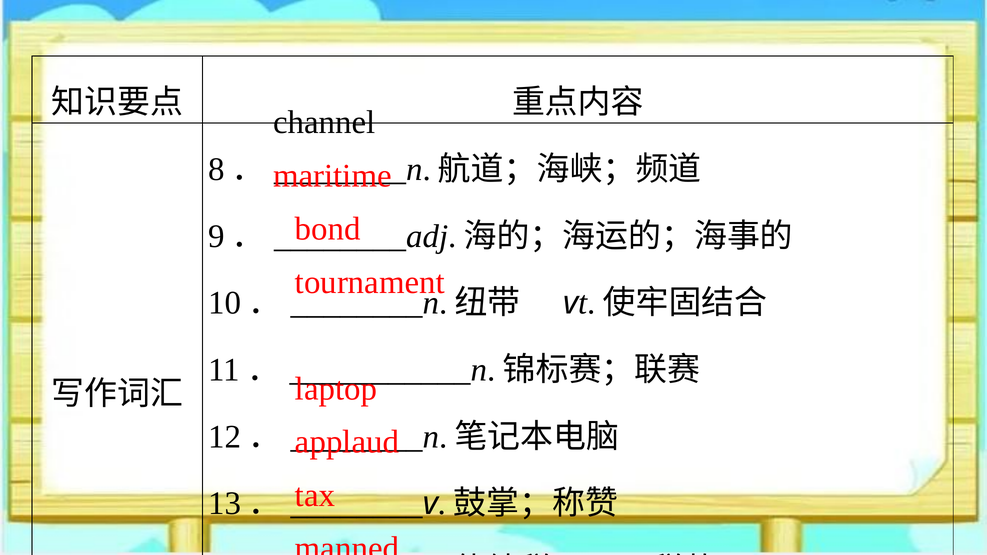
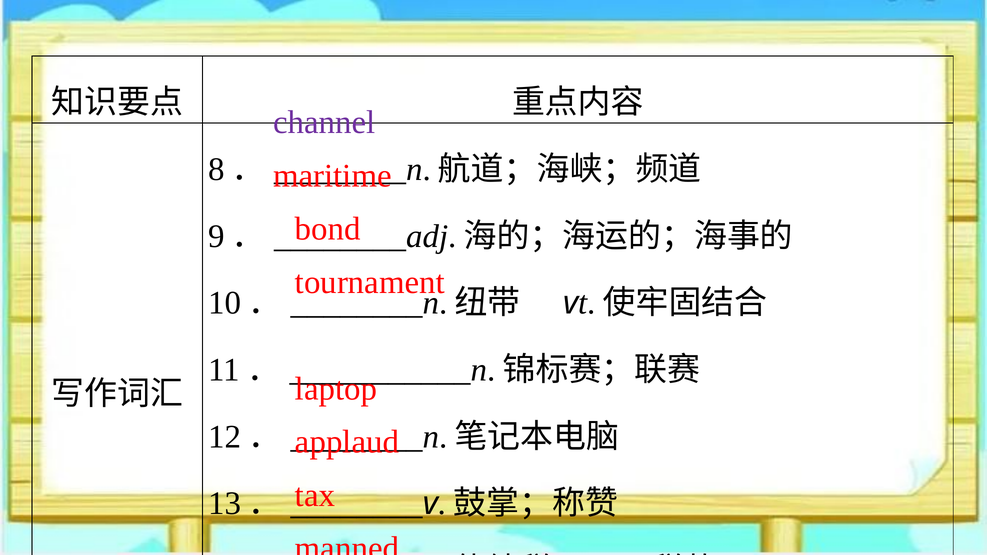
channel colour: black -> purple (324, 122)
